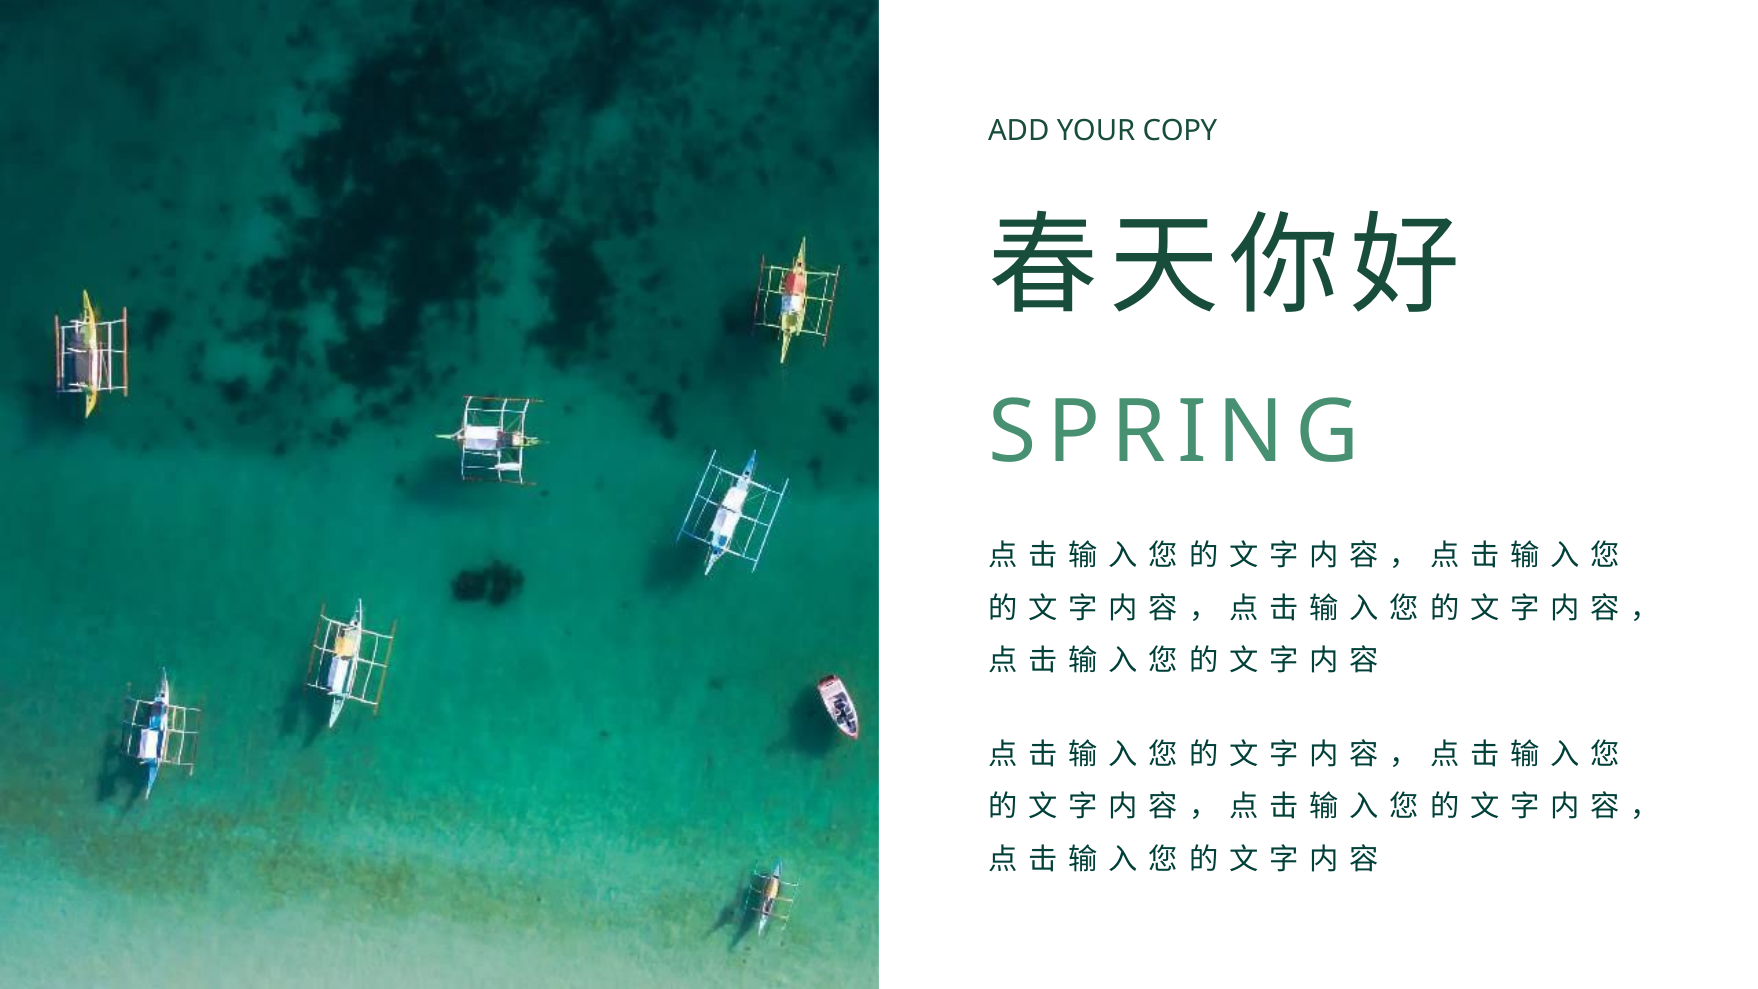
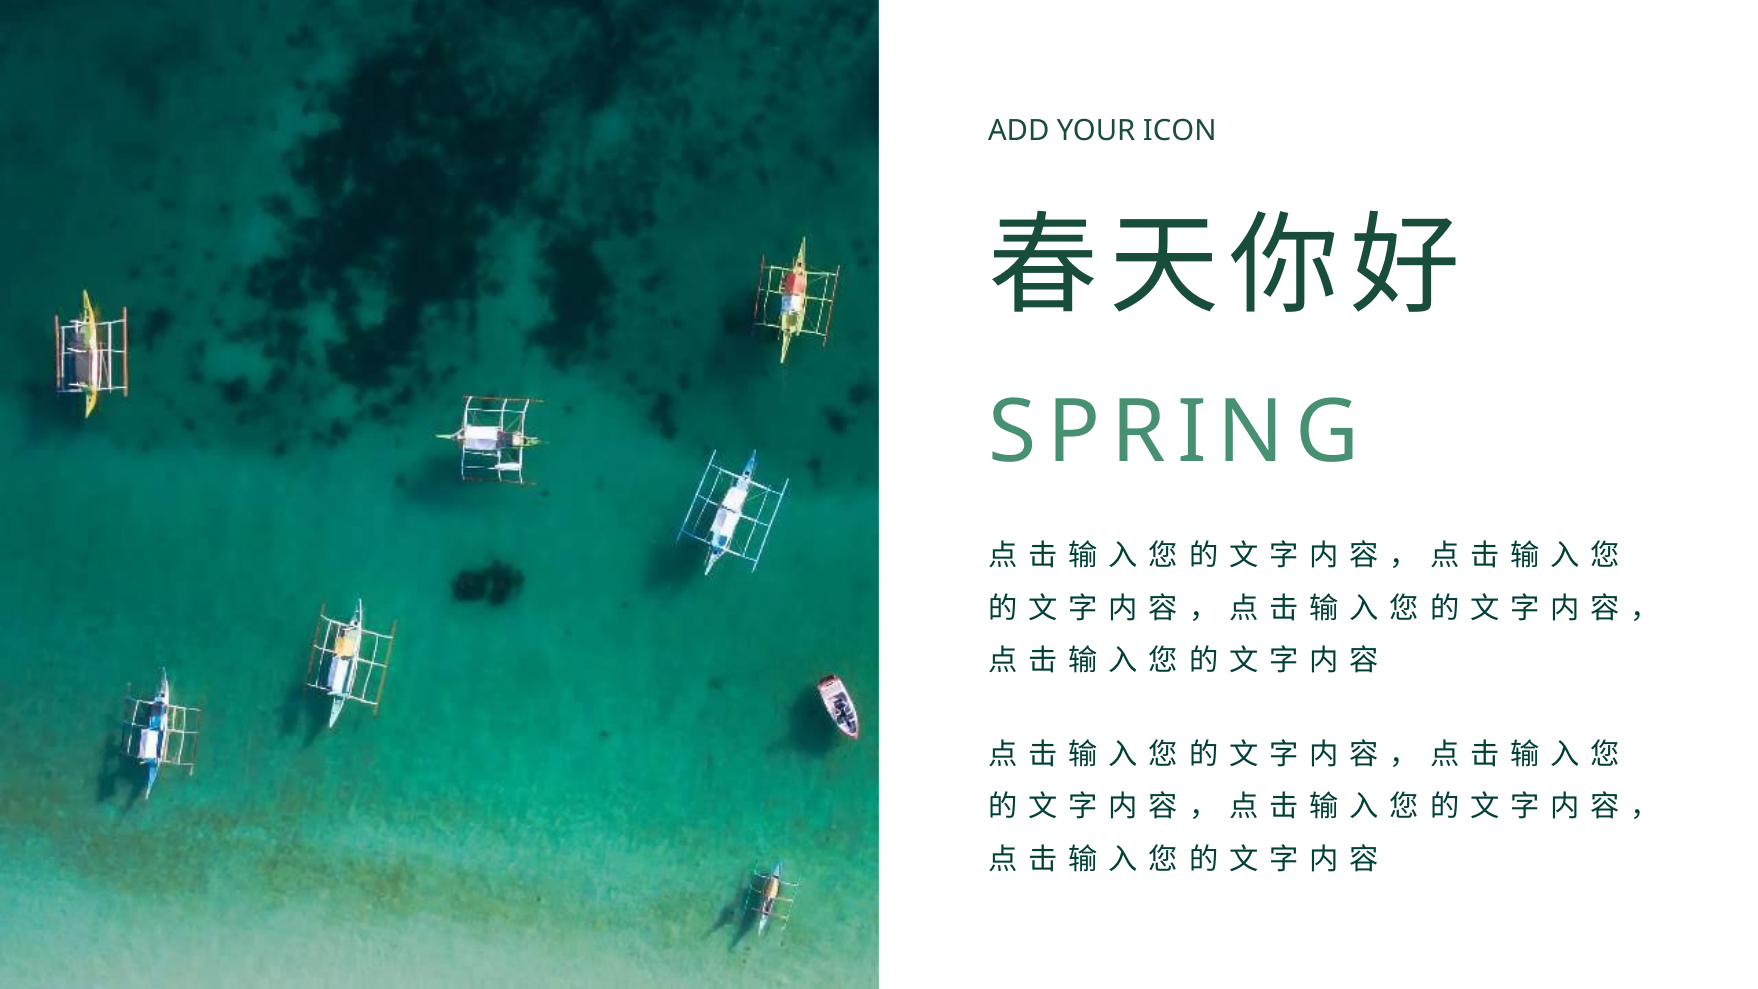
COPY: COPY -> ICON (1180, 131)
